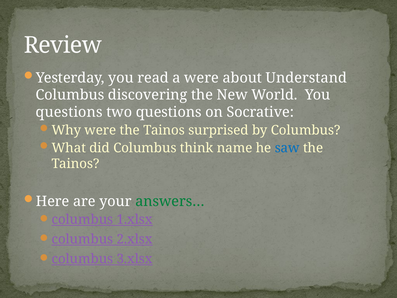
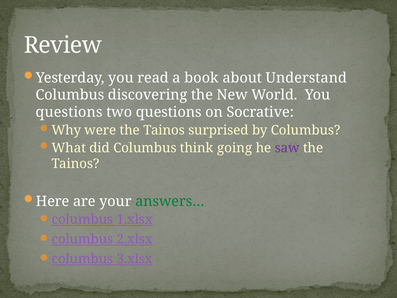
a were: were -> book (201, 78)
name: name -> going (235, 148)
saw colour: blue -> purple (287, 148)
